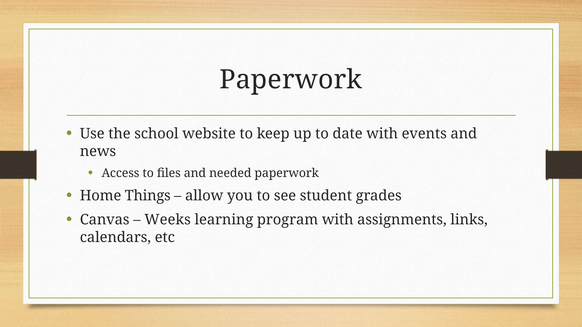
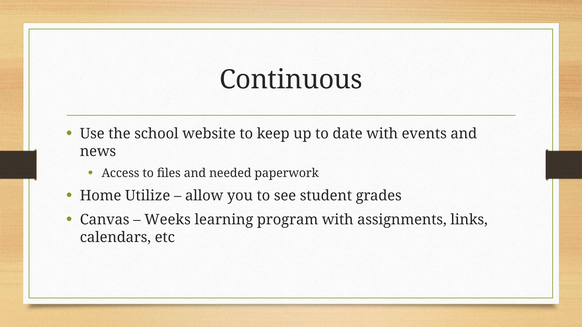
Paperwork: Paperwork -> Continuous (291, 80)
Things: Things -> Utilize (148, 196)
